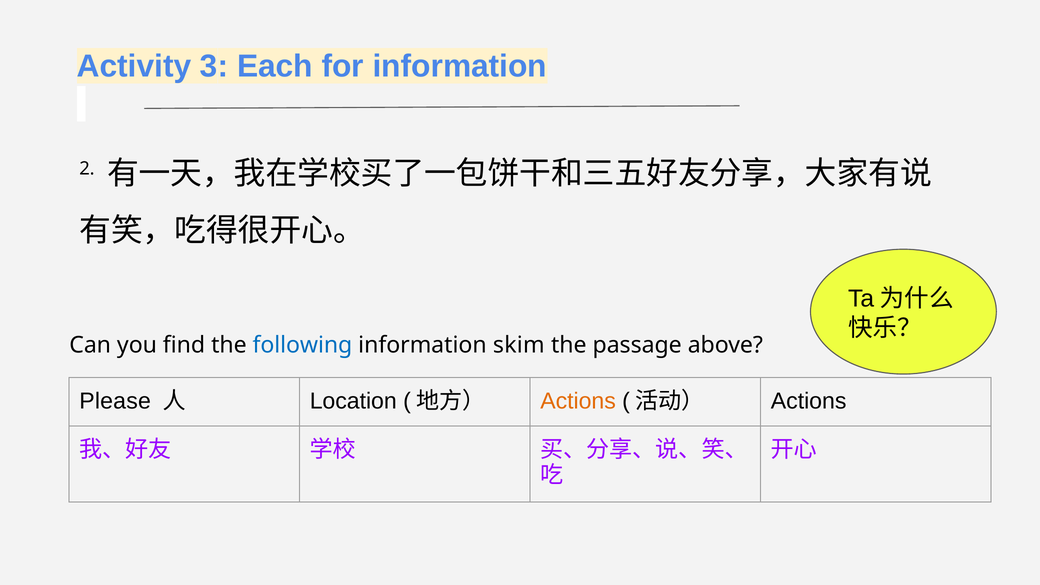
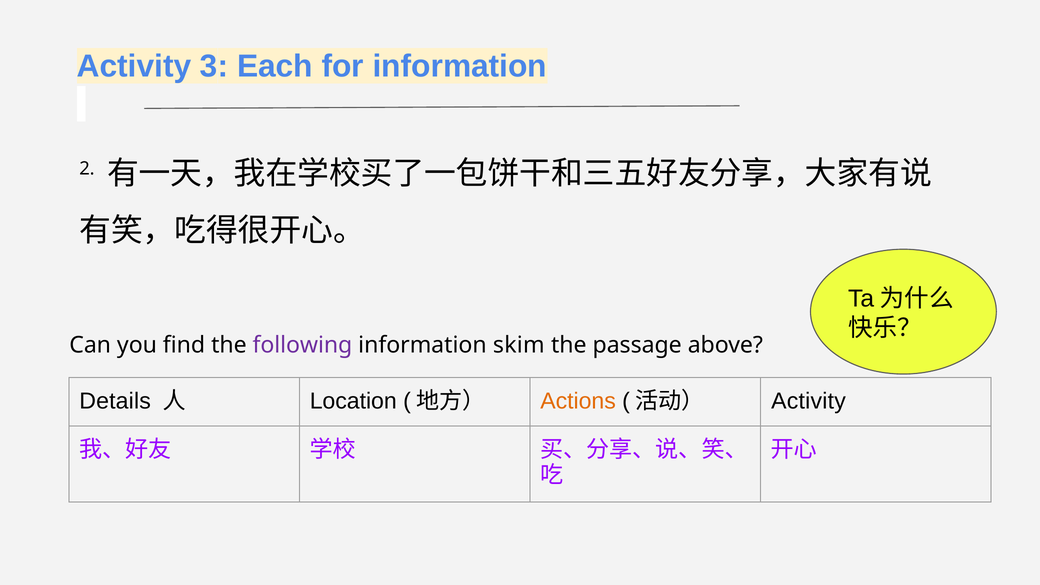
following colour: blue -> purple (302, 345)
Please: Please -> Details (115, 401)
Actions: Actions -> Activity (809, 401)
